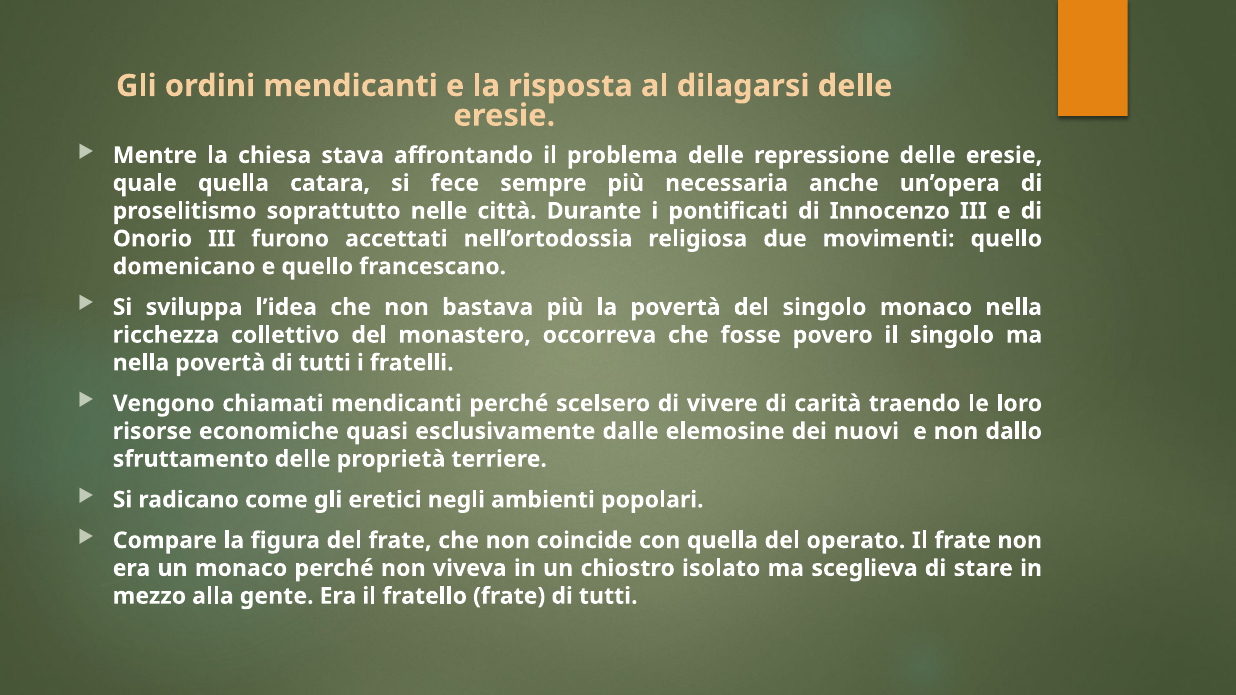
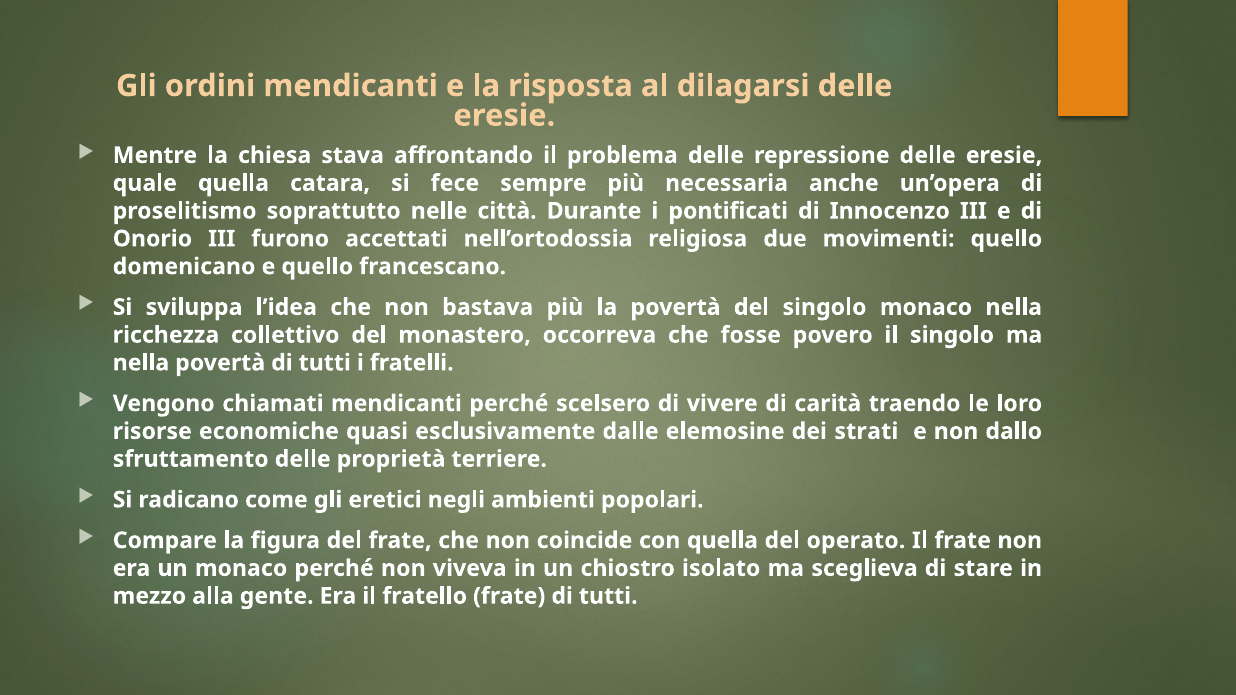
nuovi: nuovi -> strati (866, 431)
